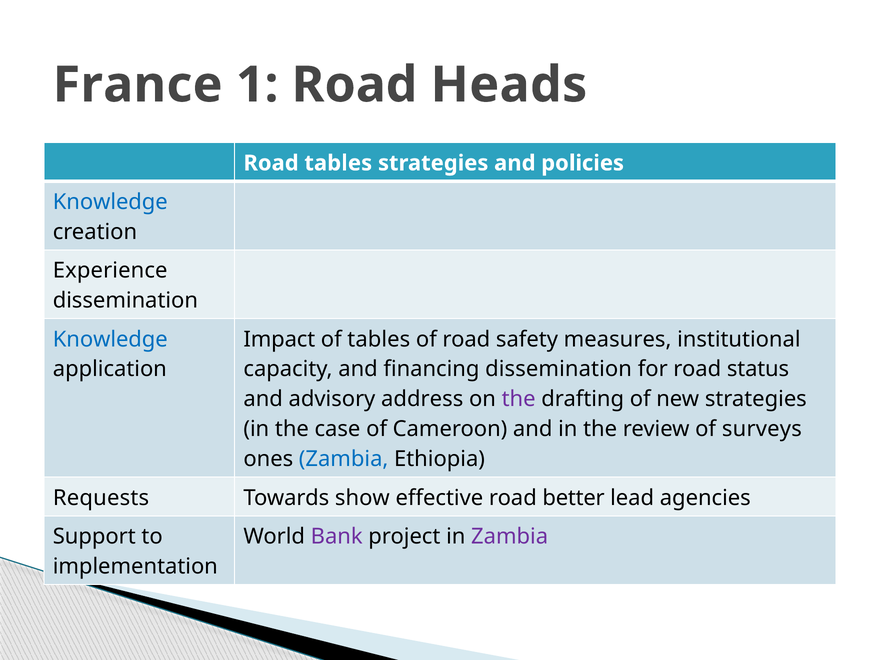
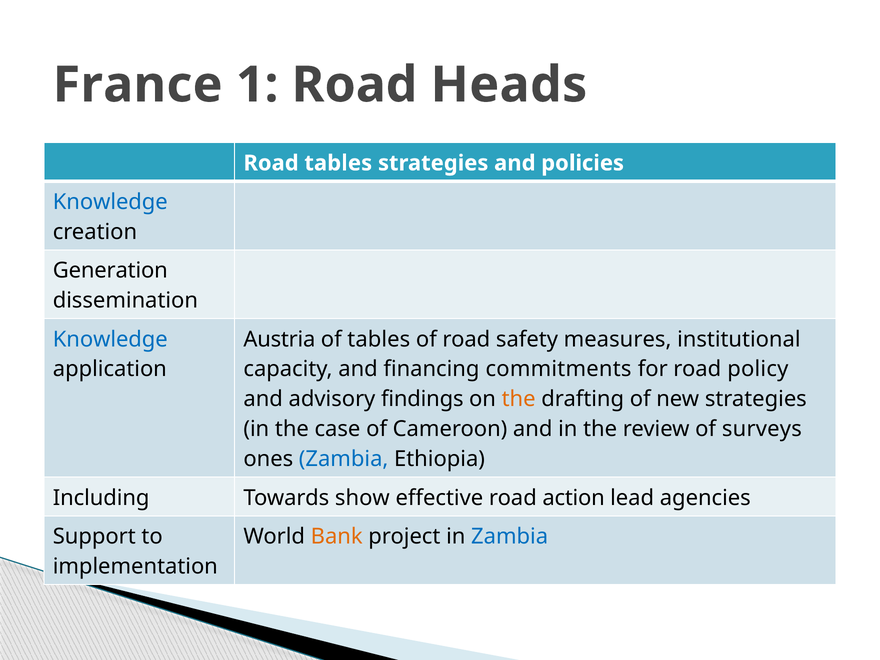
Experience: Experience -> Generation (110, 271)
Impact: Impact -> Austria (279, 339)
financing dissemination: dissemination -> commitments (559, 369)
status: status -> policy (758, 369)
address: address -> findings (422, 399)
the colour: purple -> orange (519, 399)
Requests: Requests -> Including (101, 498)
better: better -> action (574, 498)
Bank colour: purple -> orange (337, 537)
Zambia colour: purple -> blue (510, 537)
